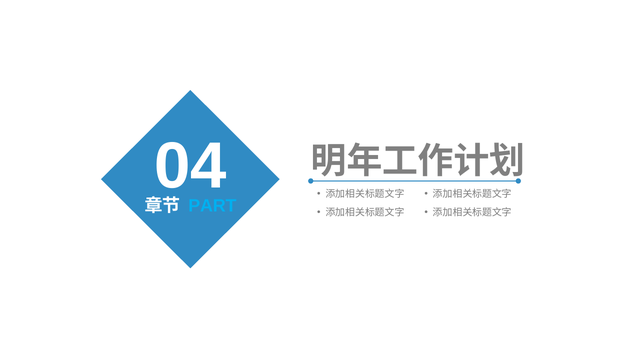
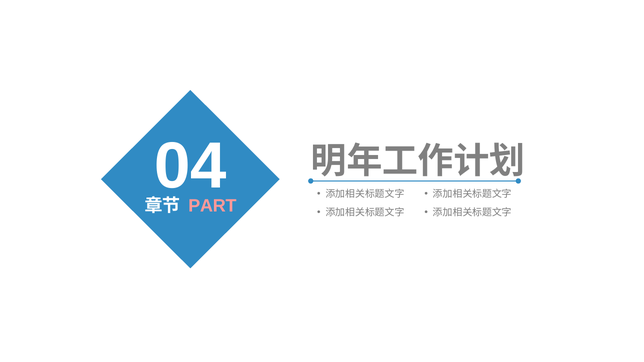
PART colour: light blue -> pink (212, 206)
